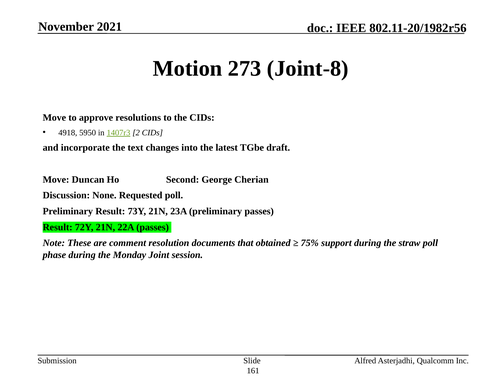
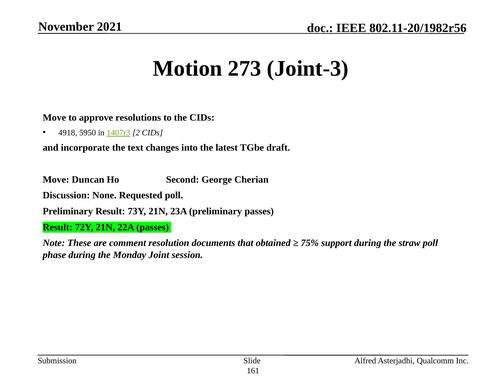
Joint-8: Joint-8 -> Joint-3 (308, 68)
